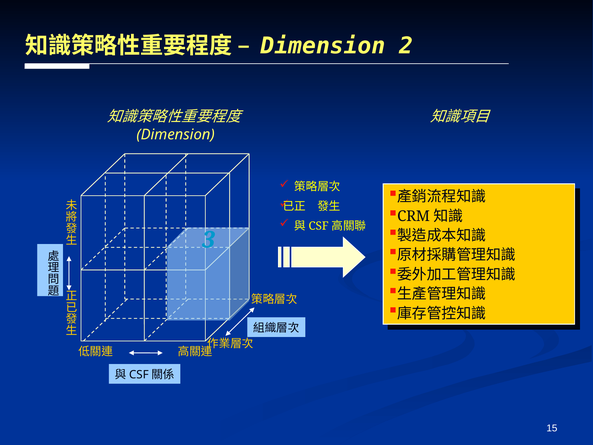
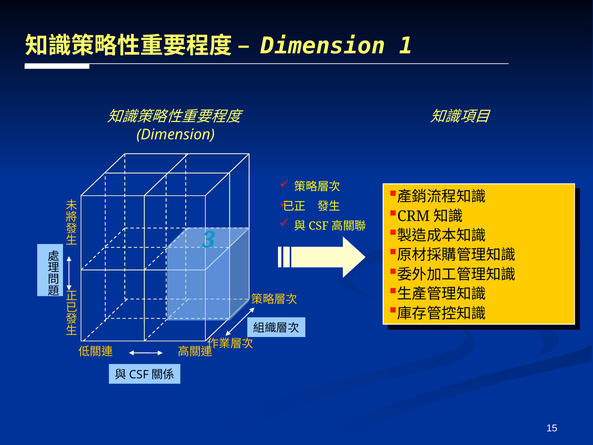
2: 2 -> 1 (406, 46)
